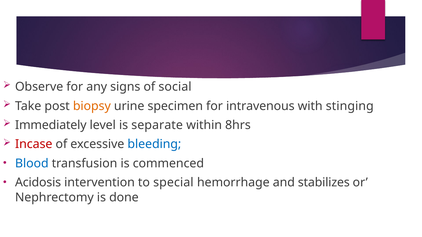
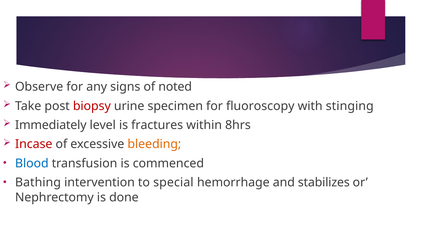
social: social -> noted (175, 87)
biopsy colour: orange -> red (92, 106)
intravenous: intravenous -> fluoroscopy (260, 106)
separate: separate -> fractures (157, 125)
bleeding colour: blue -> orange (154, 144)
Acidosis: Acidosis -> Bathing (38, 183)
